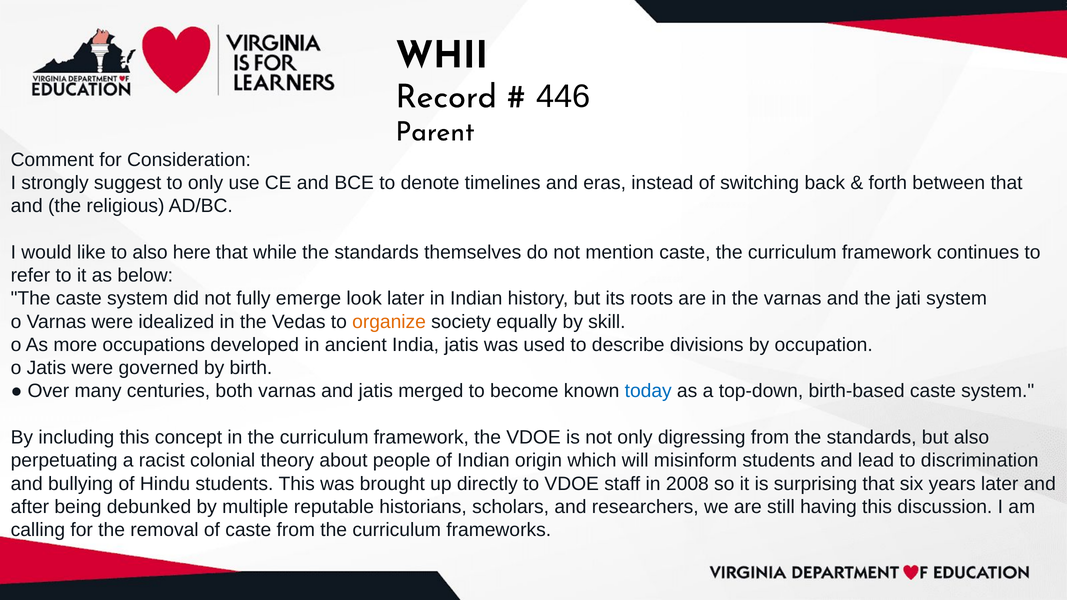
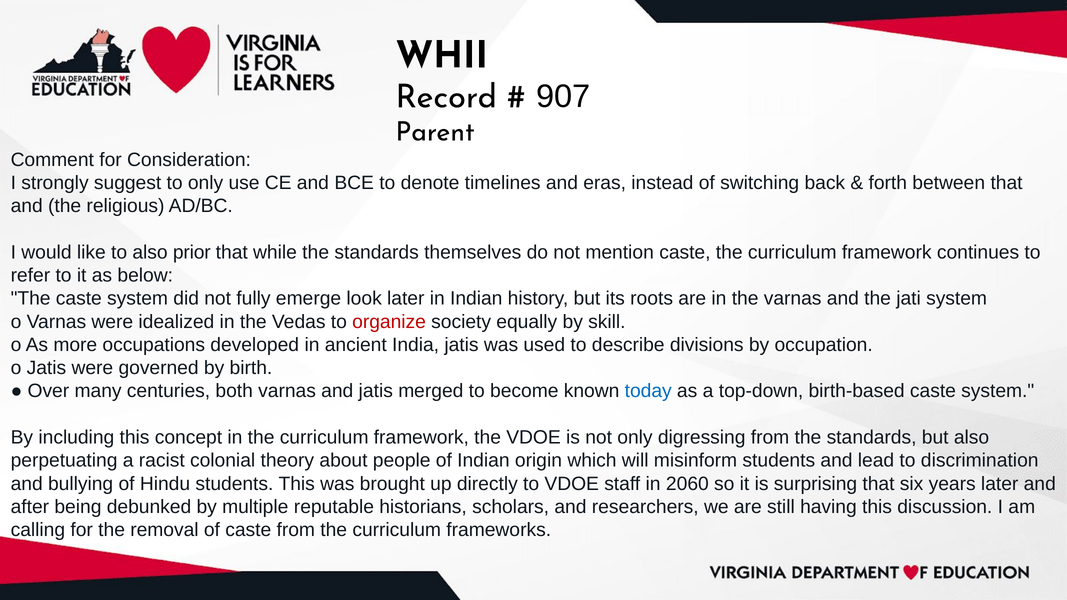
446: 446 -> 907 (563, 97)
here: here -> prior (192, 252)
organize colour: orange -> red (389, 322)
2008: 2008 -> 2060 (687, 484)
